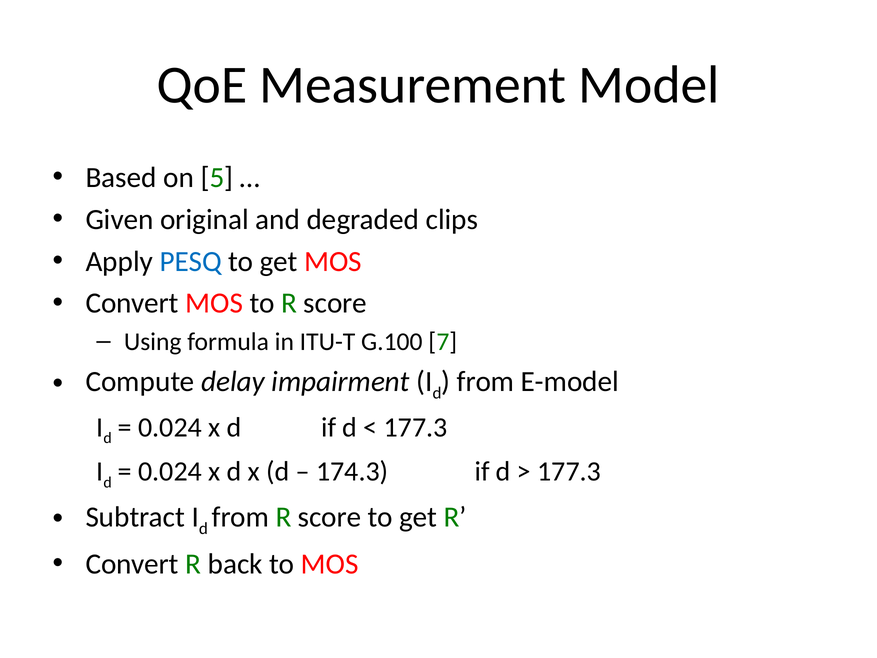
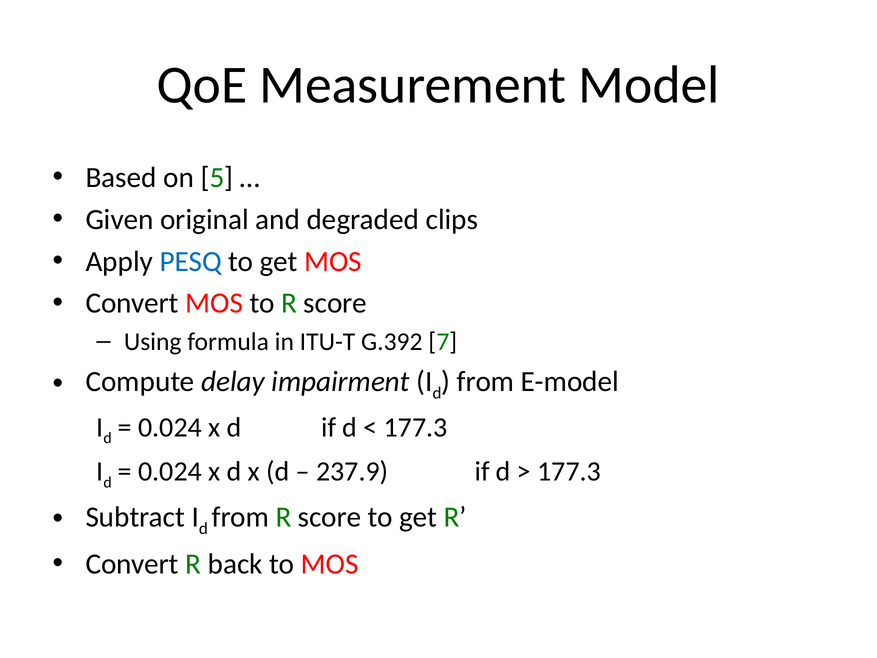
G.100: G.100 -> G.392 (392, 342)
174.3: 174.3 -> 237.9 (352, 471)
